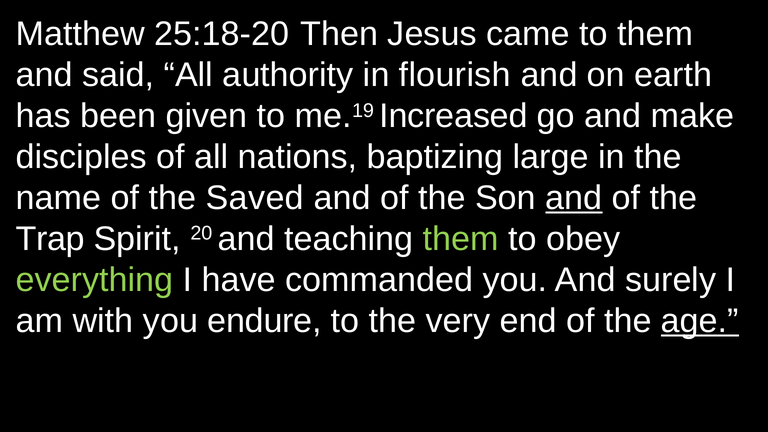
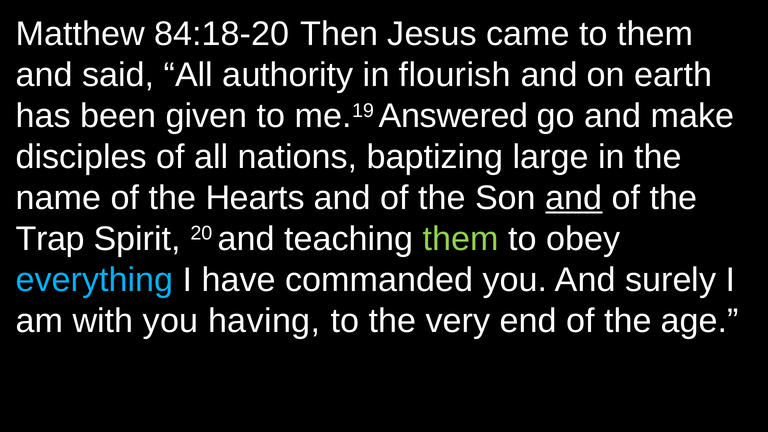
25:18-20: 25:18-20 -> 84:18-20 (222, 34)
Increased: Increased -> Answered (454, 116)
Saved: Saved -> Hearts (255, 198)
everything colour: light green -> light blue (95, 280)
endure: endure -> having (264, 321)
age underline: present -> none (700, 321)
